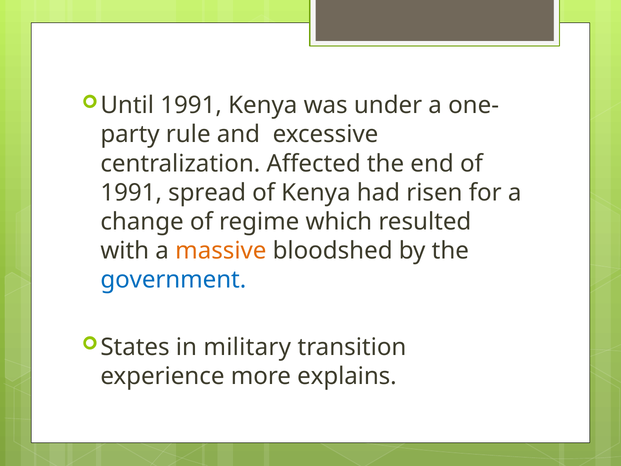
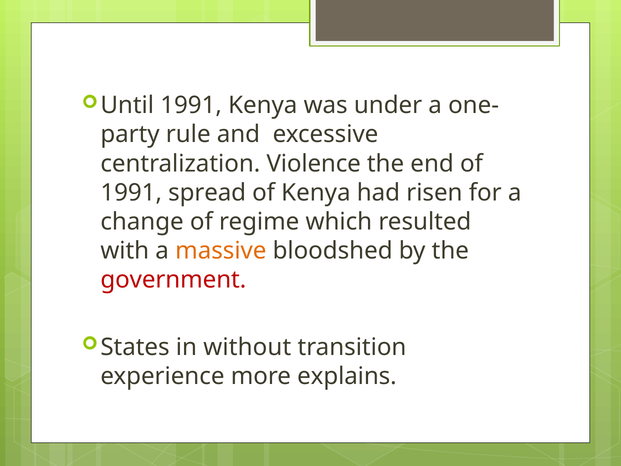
Affected: Affected -> Violence (314, 163)
government colour: blue -> red (173, 279)
military: military -> without (247, 347)
